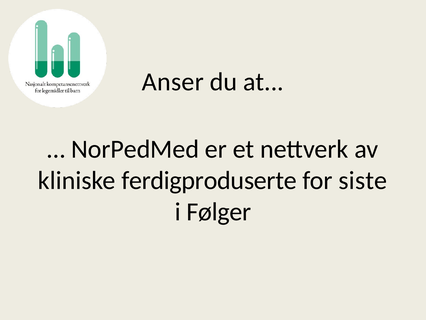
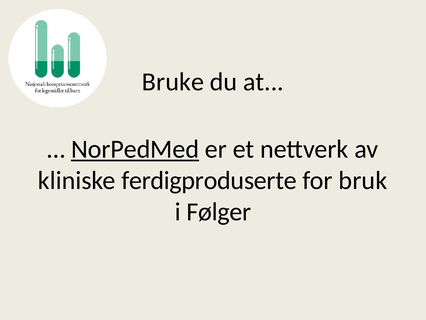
Anser: Anser -> Bruke (173, 82)
NorPedMed underline: none -> present (135, 149)
siste: siste -> bruk (363, 180)
